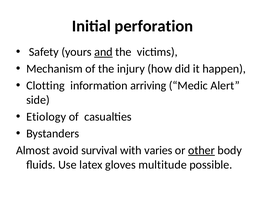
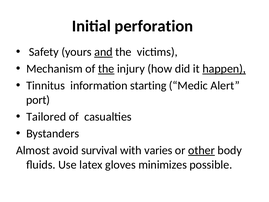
the underline: none -> present (106, 69)
happen underline: none -> present (224, 69)
Clotting: Clotting -> Tinnitus (46, 85)
arriving: arriving -> starting (148, 85)
side: side -> port (38, 100)
Etiology: Etiology -> Tailored (46, 117)
multitude: multitude -> minimizes (163, 164)
